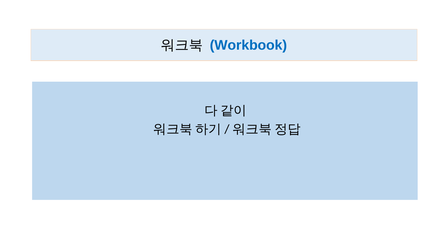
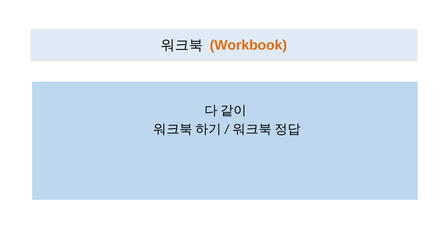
Workbook colour: blue -> orange (248, 45)
